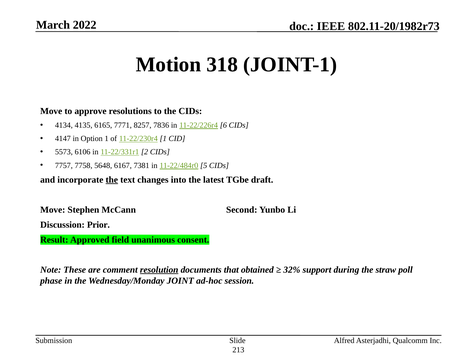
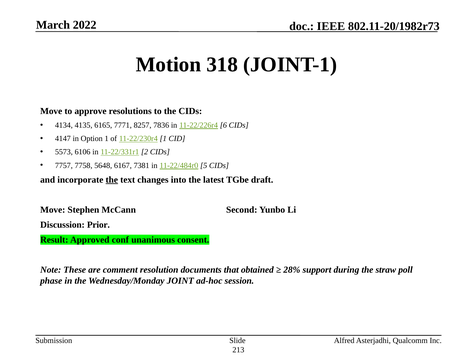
field: field -> conf (120, 240)
resolution underline: present -> none (159, 270)
32%: 32% -> 28% (292, 270)
